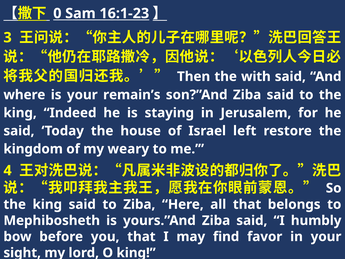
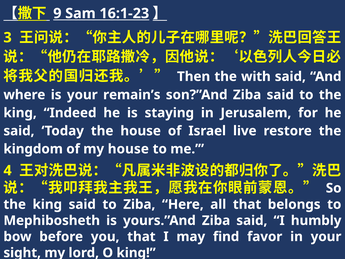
0: 0 -> 9 (57, 13)
left: left -> live (245, 131)
my weary: weary -> house (128, 149)
